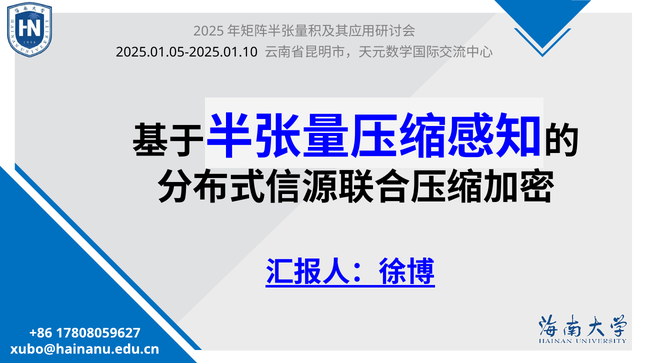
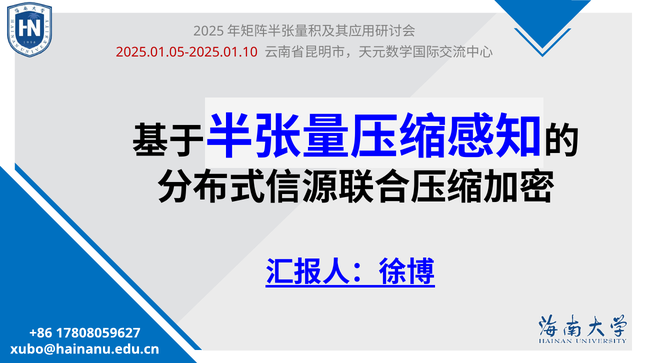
2025.01.05-2025.01.10 colour: black -> red (187, 52)
